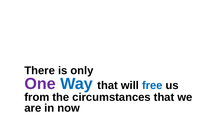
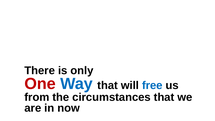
One colour: purple -> red (40, 84)
